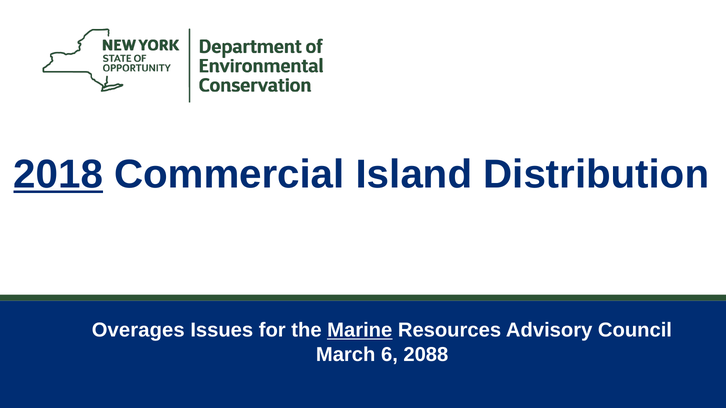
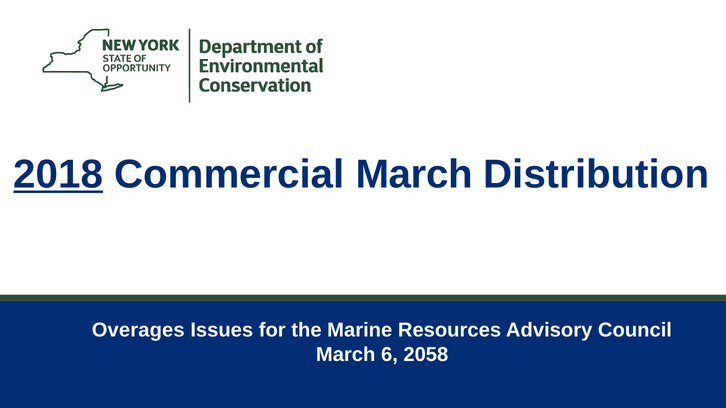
Commercial Island: Island -> March (414, 175)
Marine underline: present -> none (360, 331)
2088: 2088 -> 2058 (426, 355)
